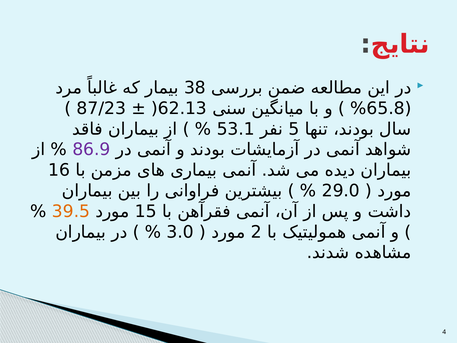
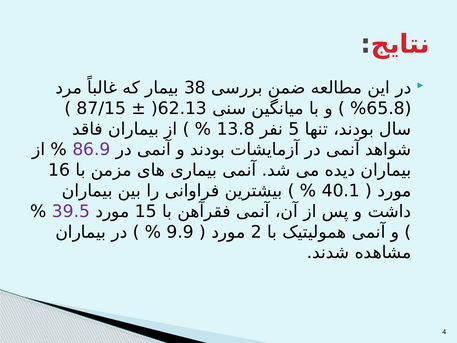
87/23: 87/23 -> 87/15 (101, 108)
53.1: 53.1 -> 13.8 (236, 129)
29.0: 29.0 -> 40.1 (341, 191)
39.5 colour: orange -> purple (71, 211)
3.0: 3.0 -> 9.9 (180, 232)
